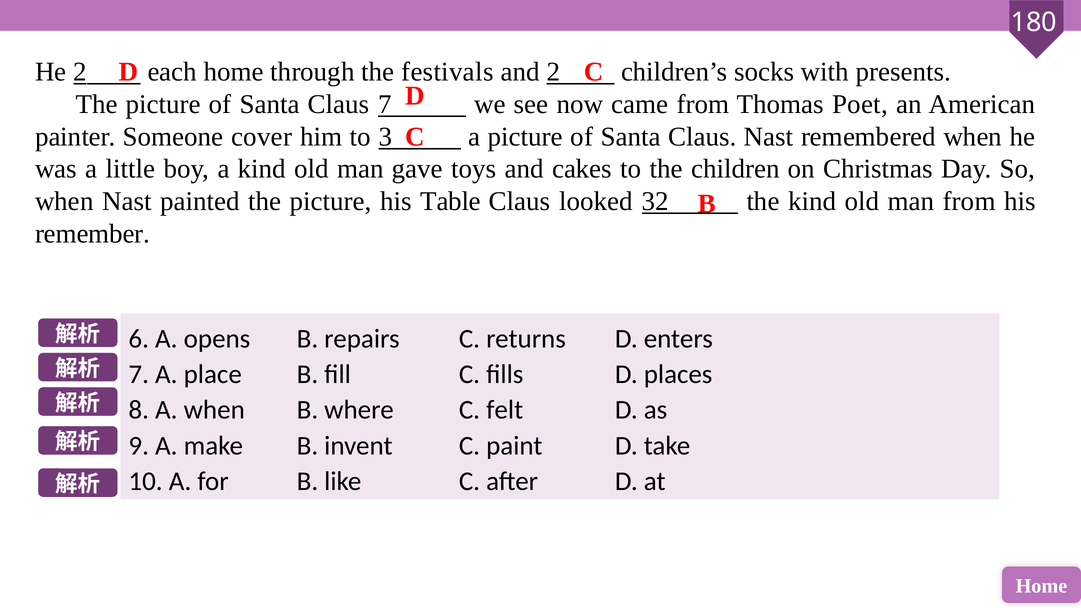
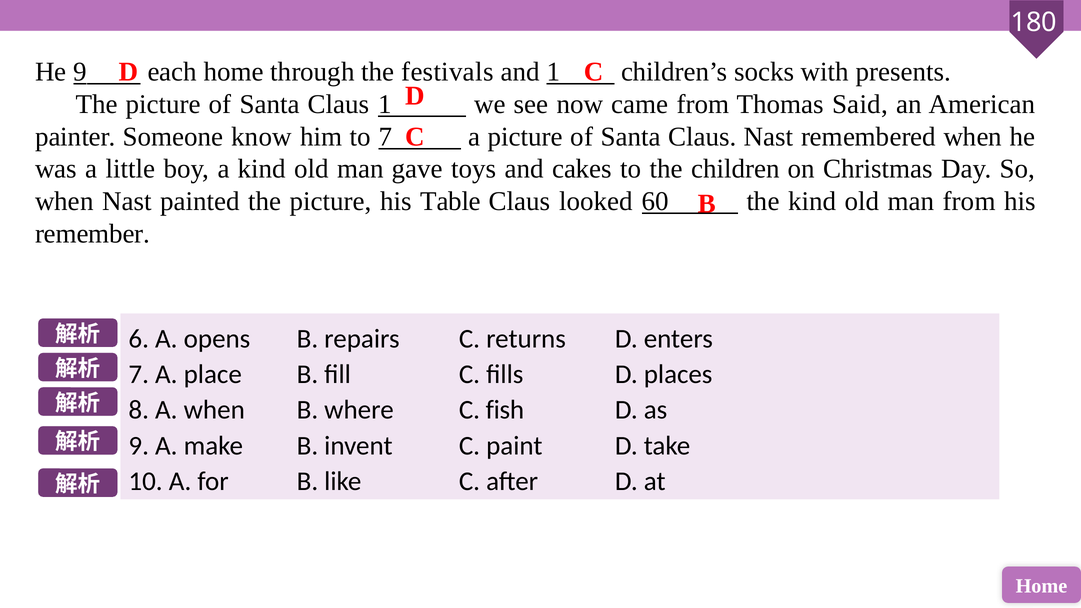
He 2: 2 -> 9 (80, 72)
and 2: 2 -> 1 (553, 72)
Claus 7: 7 -> 1 (385, 104)
Poet: Poet -> Said (860, 104)
cover: cover -> know (262, 137)
to 3: 3 -> 7 (385, 137)
32: 32 -> 60 (655, 201)
felt: felt -> fish (505, 410)
